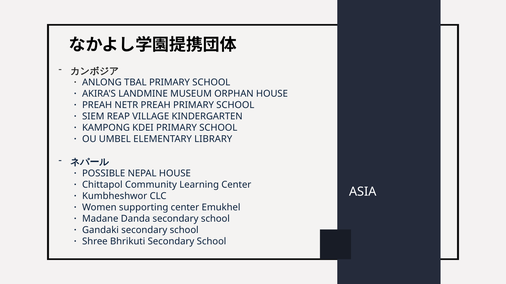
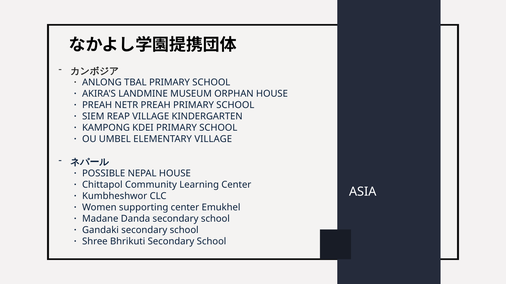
ELEMENTARY LIBRARY: LIBRARY -> VILLAGE (213, 139)
